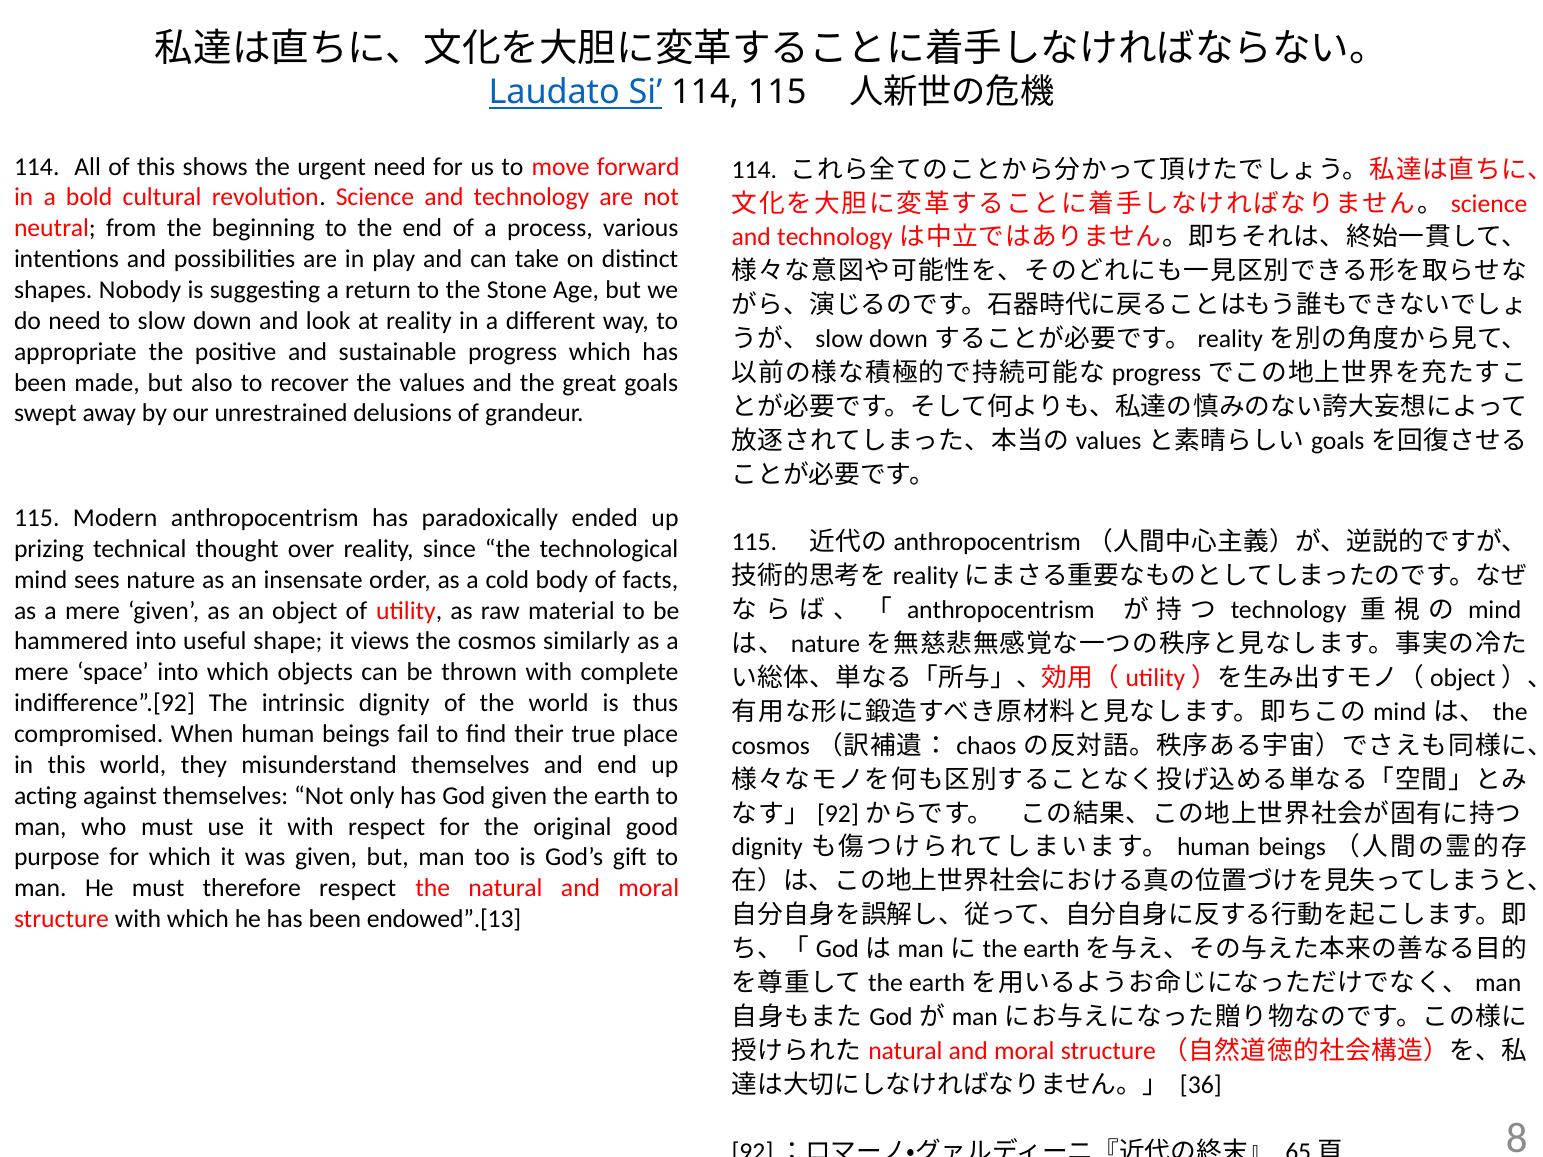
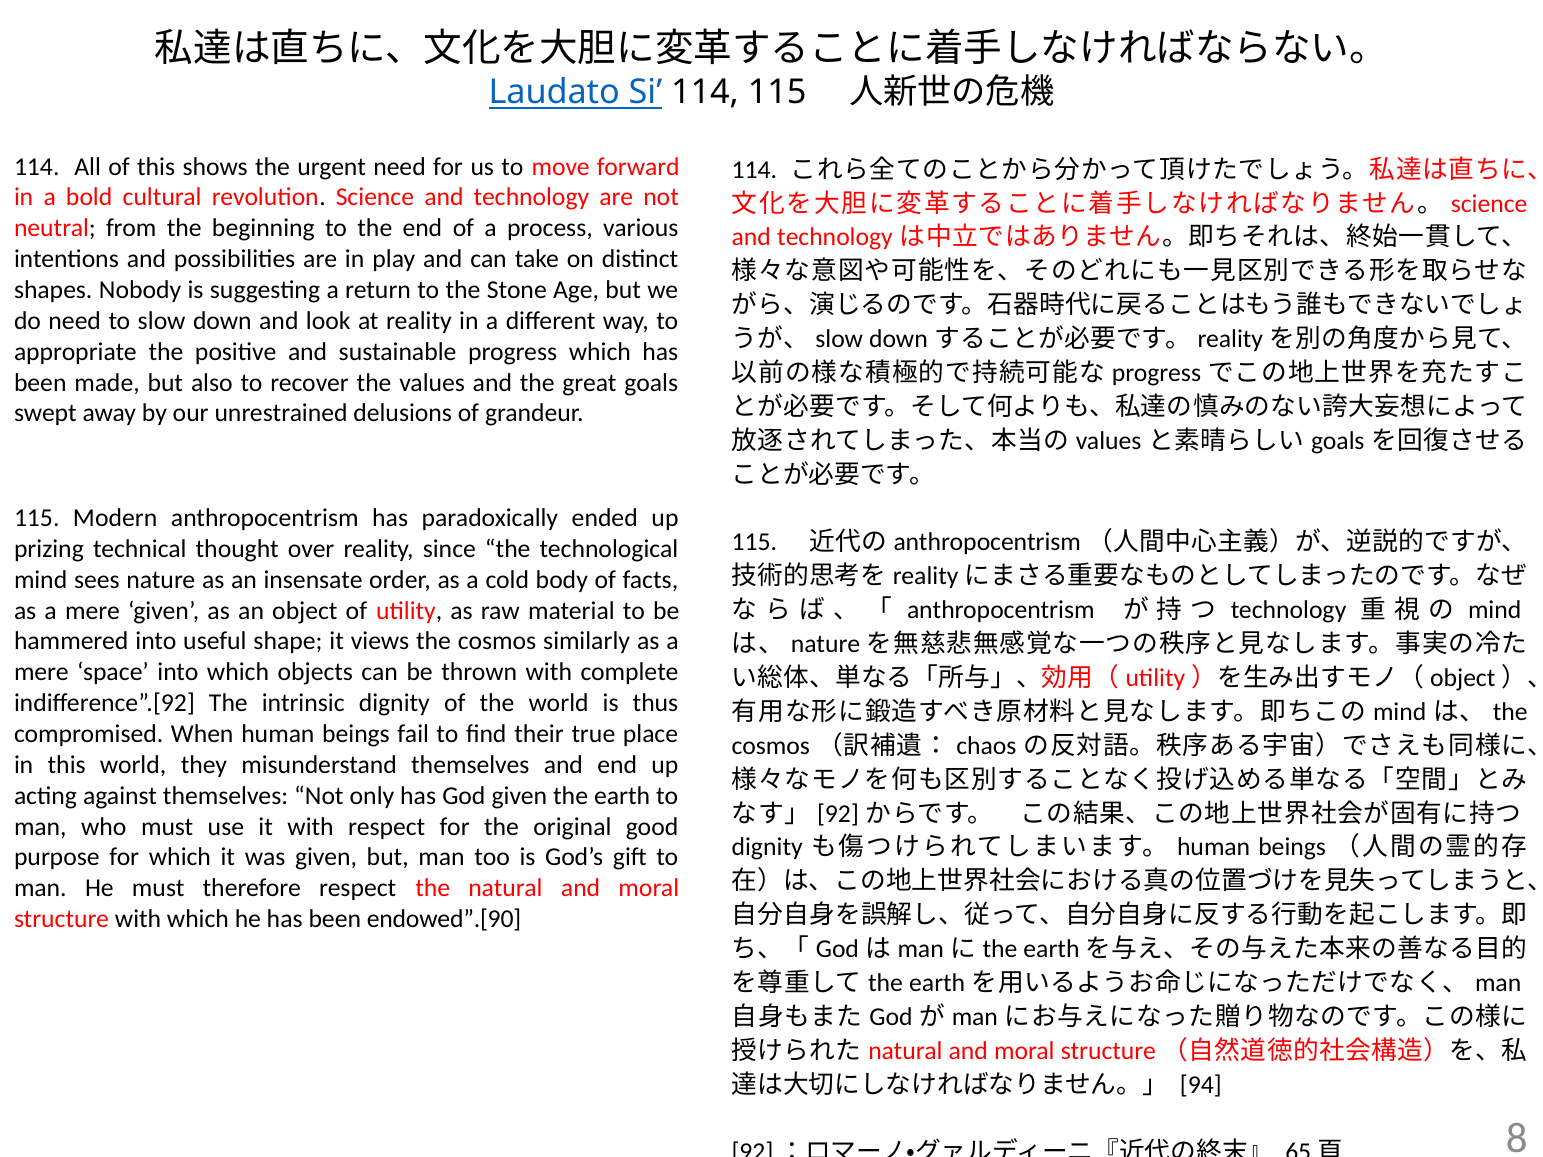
endowed”.[13: endowed”.[13 -> endowed”.[90 (444, 919)
36: 36 -> 94 (1201, 1085)
